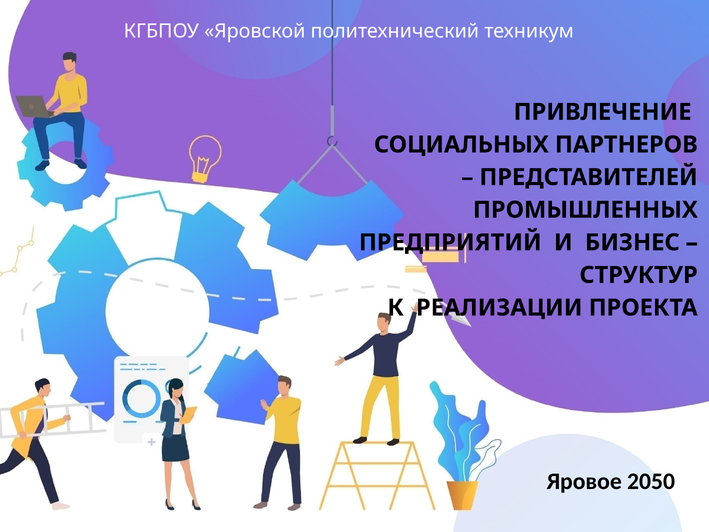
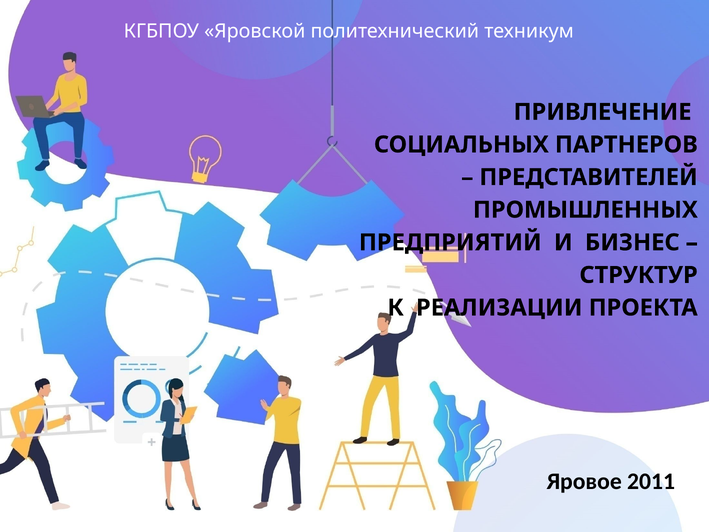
2050: 2050 -> 2011 (651, 481)
